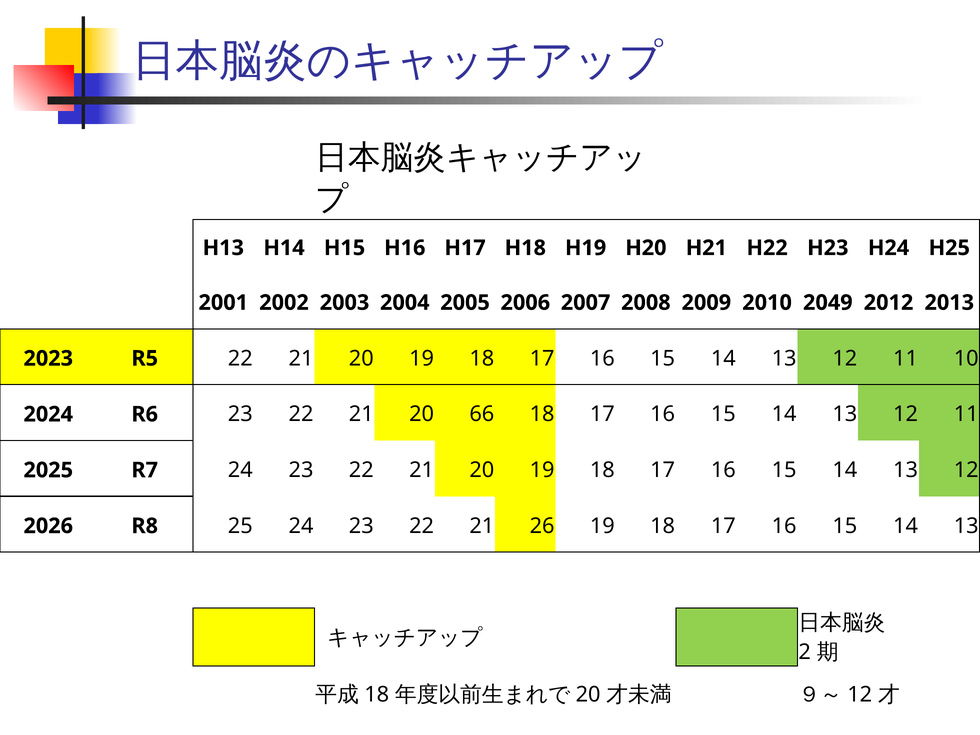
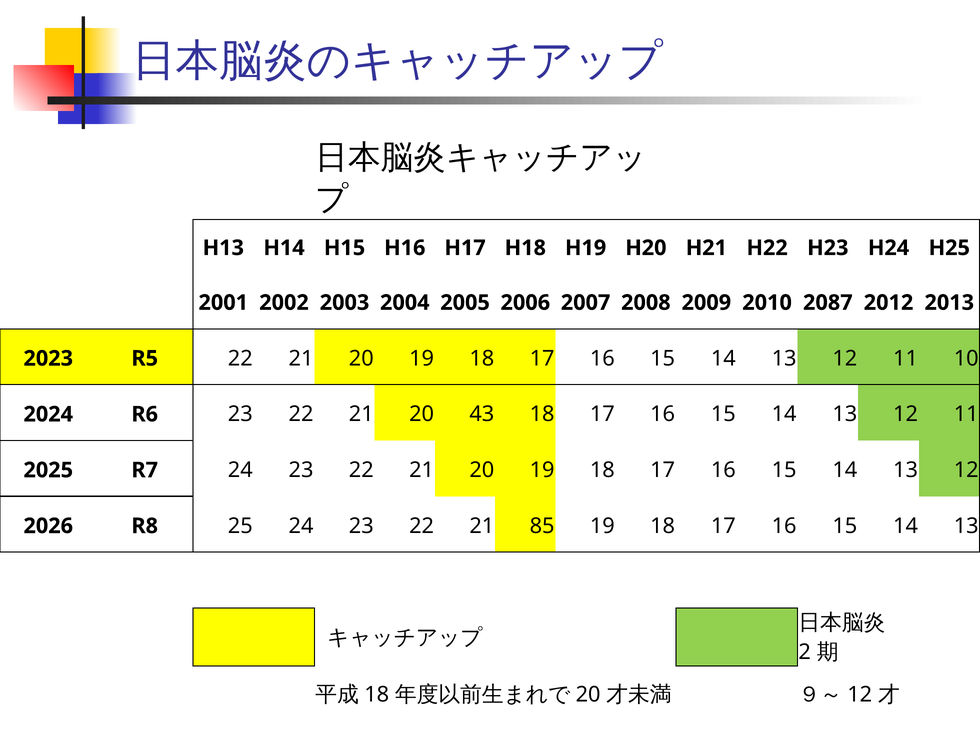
2049: 2049 -> 2087 (828, 303)
66: 66 -> 43 (482, 414)
26: 26 -> 85 (542, 526)
